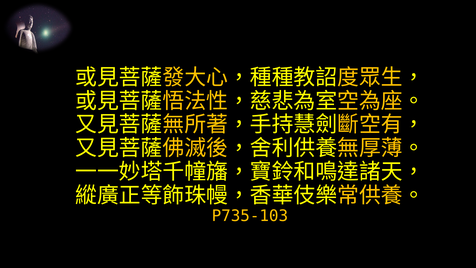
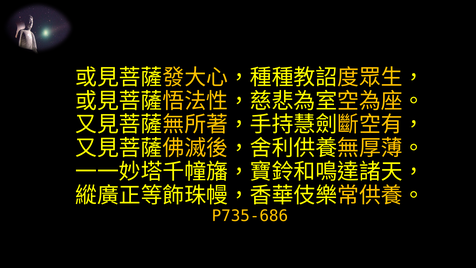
P735-103: P735-103 -> P735-686 (250, 216)
